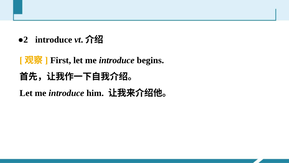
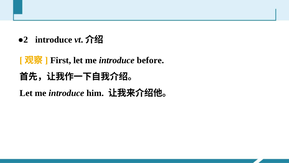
begins: begins -> before (150, 60)
